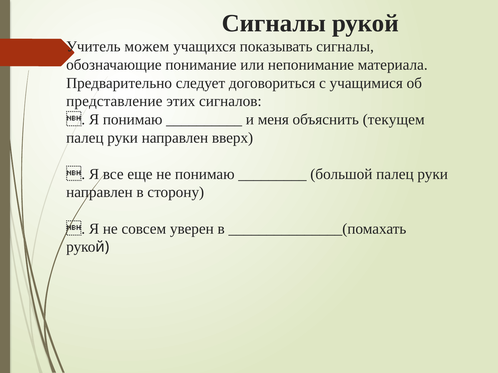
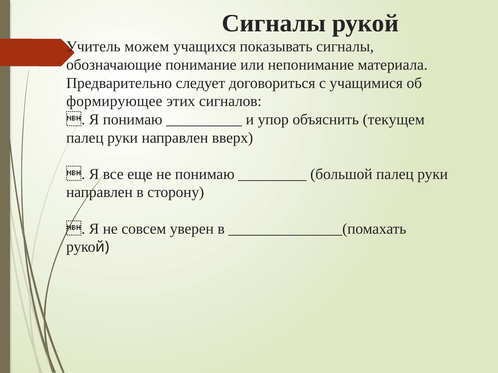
представление: представление -> формирующее (114, 101)
меня: меня -> упор (273, 120)
